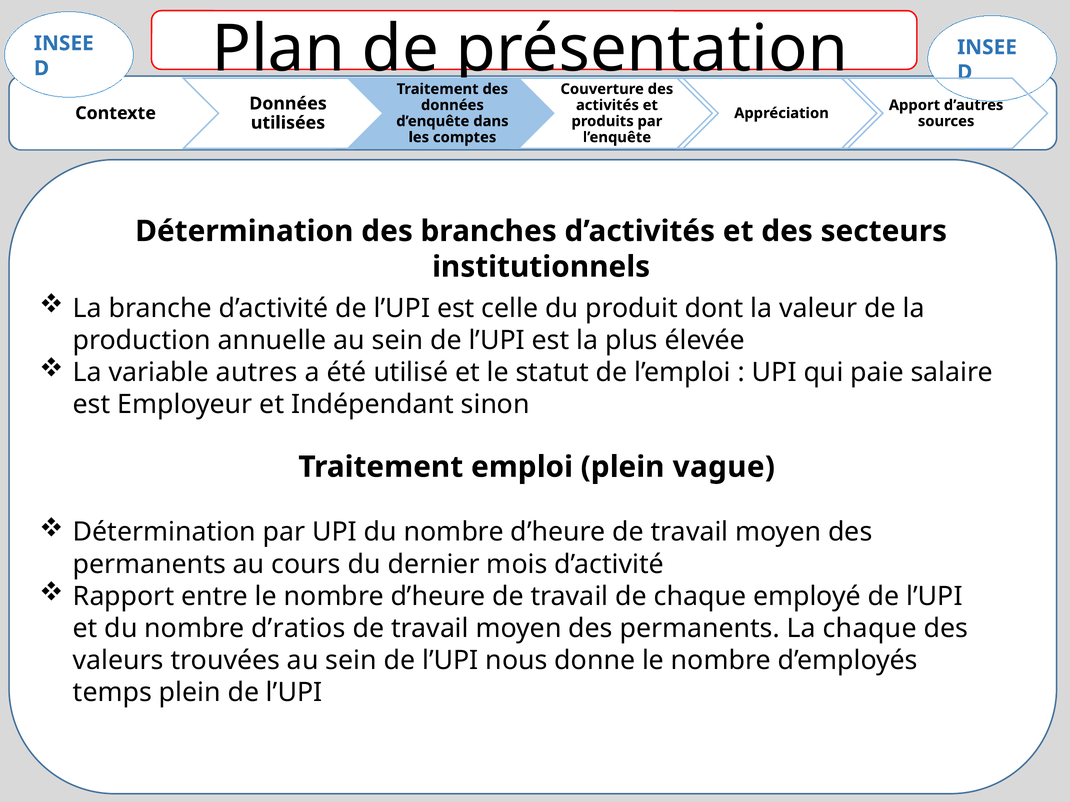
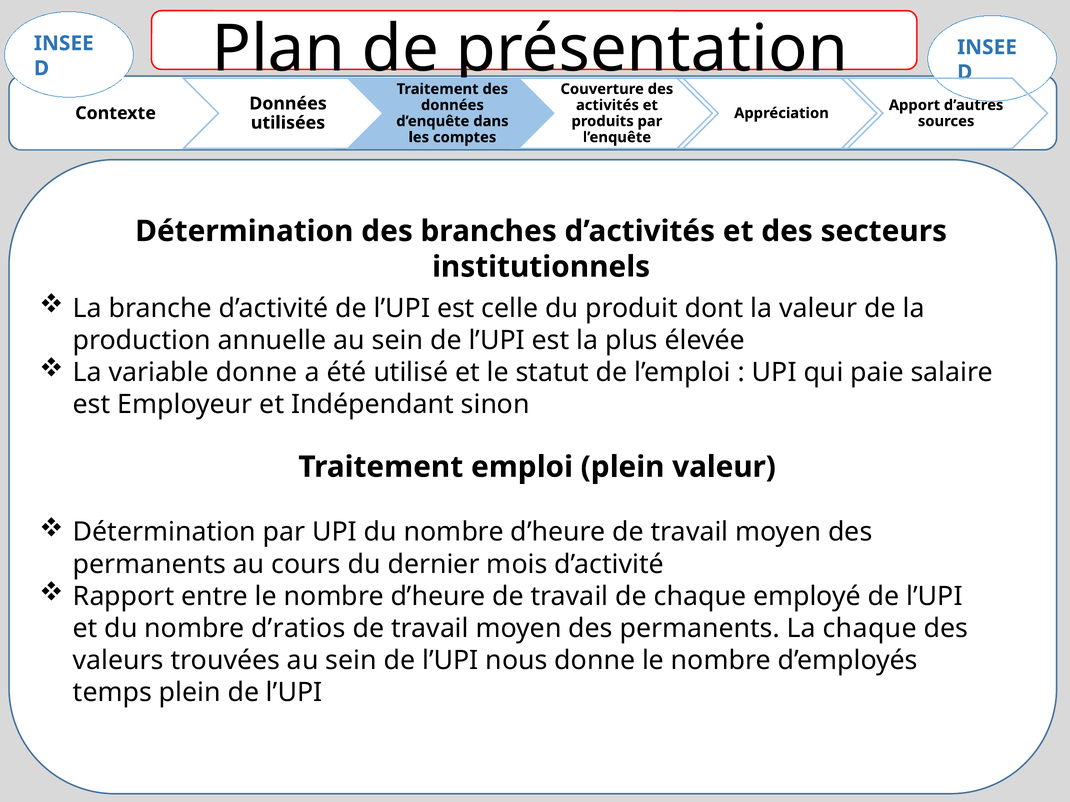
variable autres: autres -> donne (257, 373)
plein vague: vague -> valeur (724, 467)
